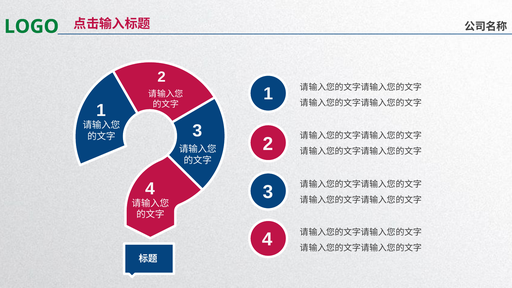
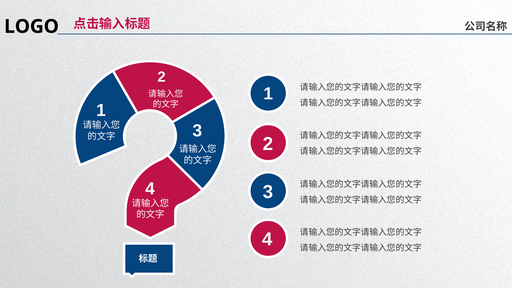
LOGO colour: green -> black (32, 27)
